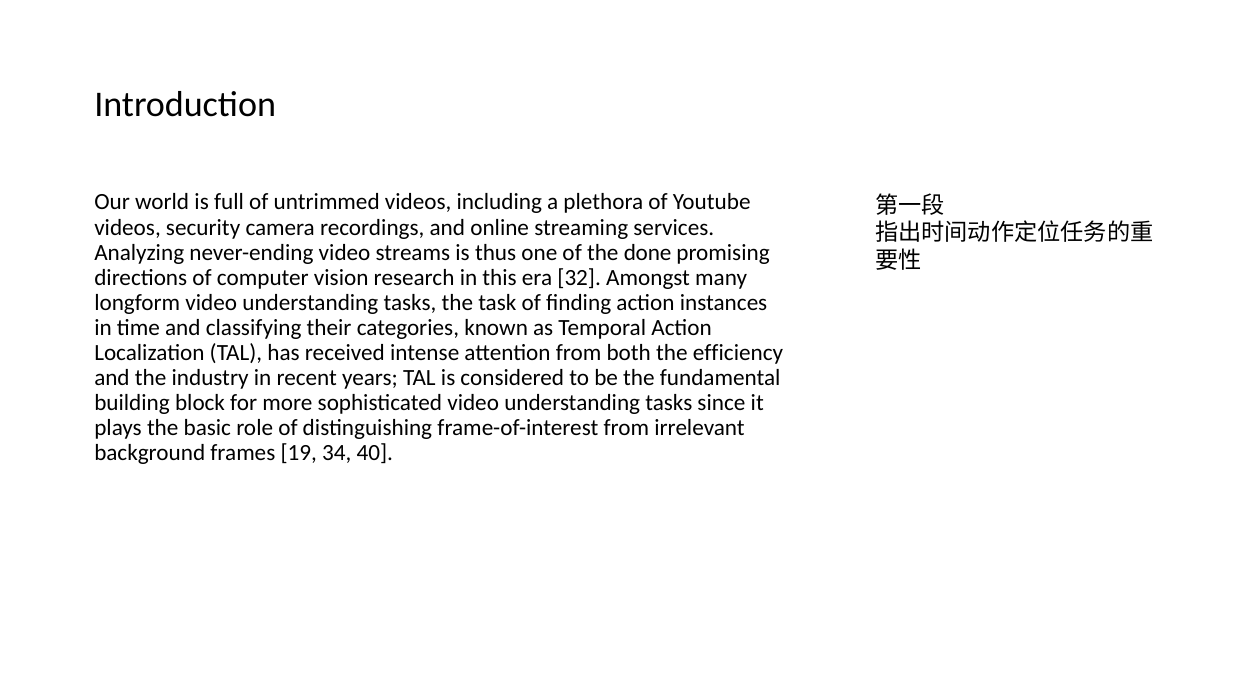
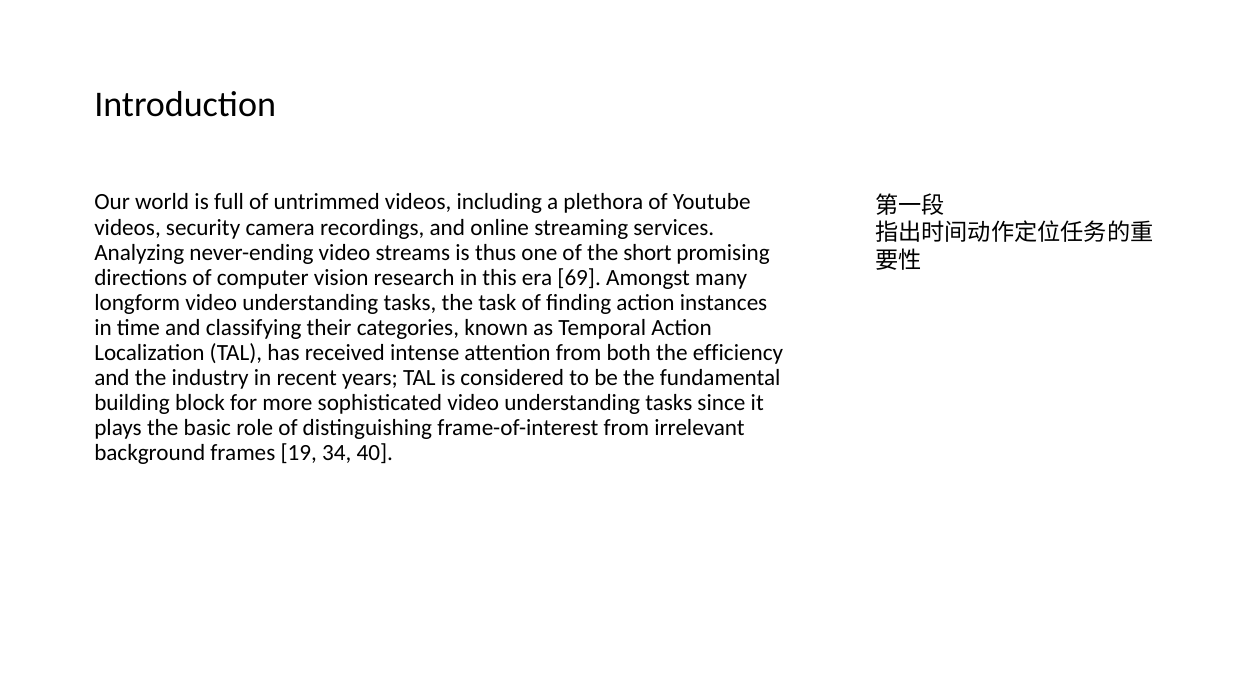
done: done -> short (648, 252)
32: 32 -> 69 (579, 277)
